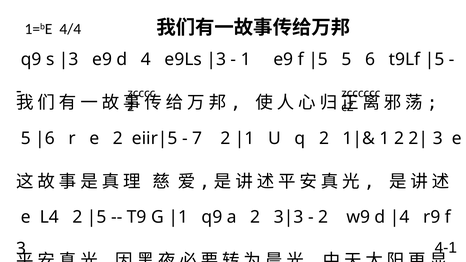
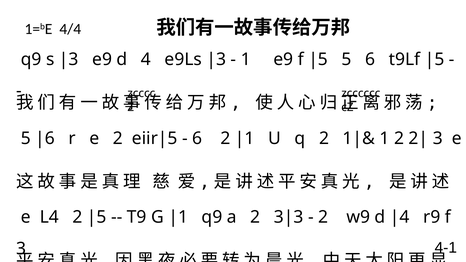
7: 7 -> 6 (197, 138)
